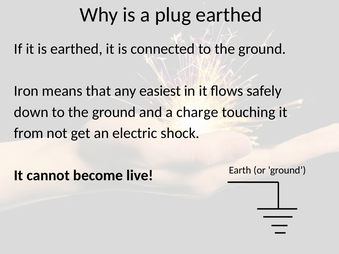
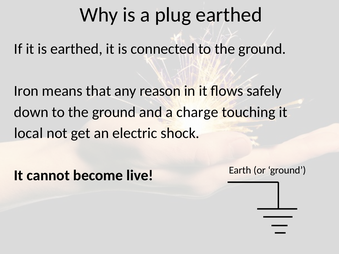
easiest: easiest -> reason (160, 91)
from: from -> local (29, 133)
